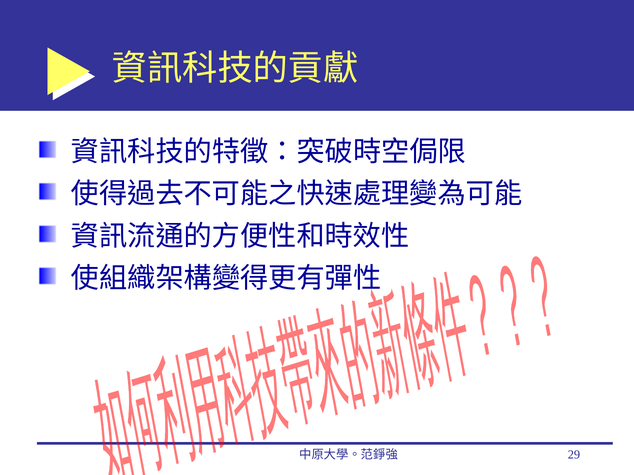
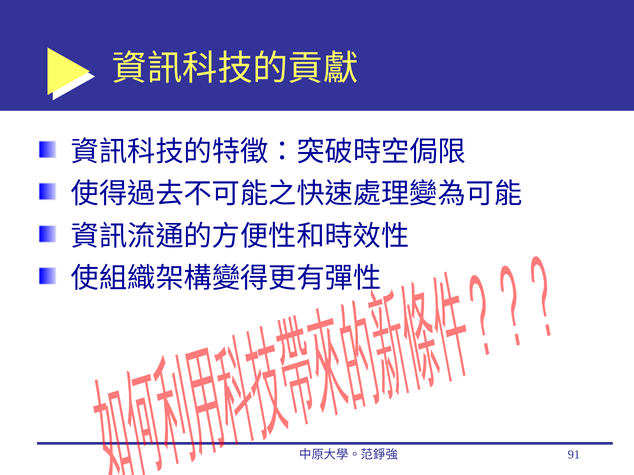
29: 29 -> 91 (574, 455)
